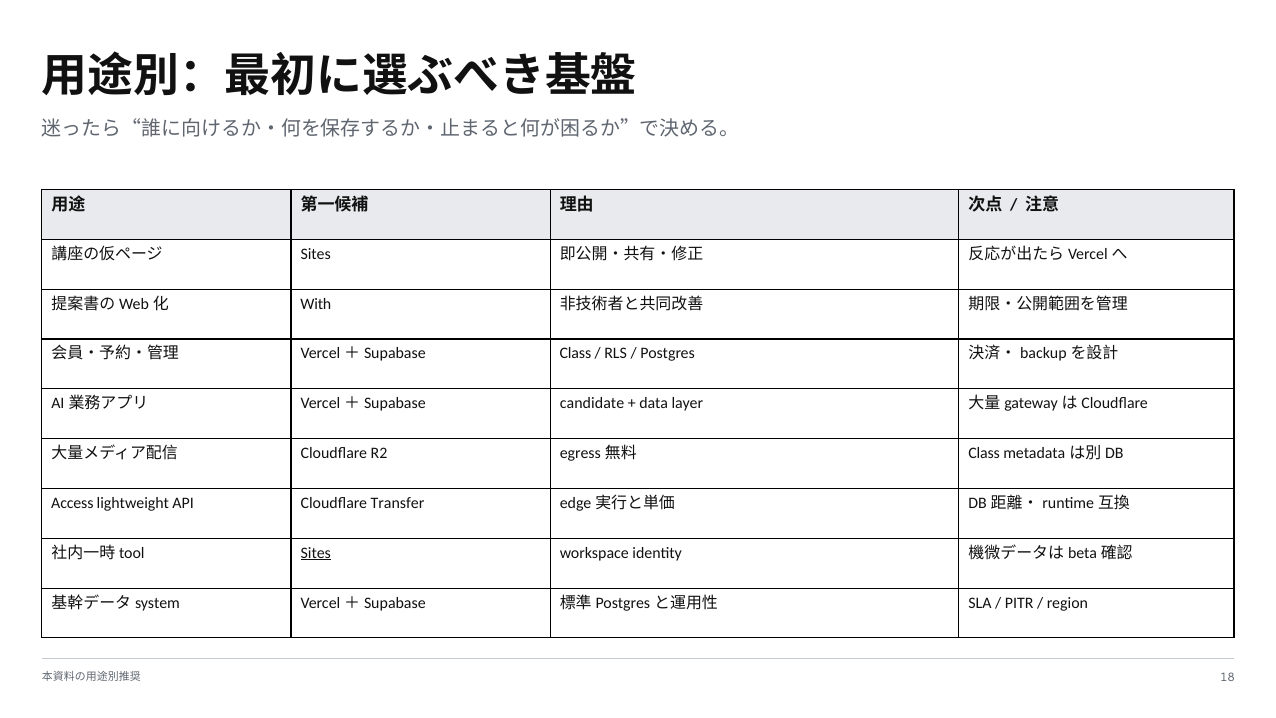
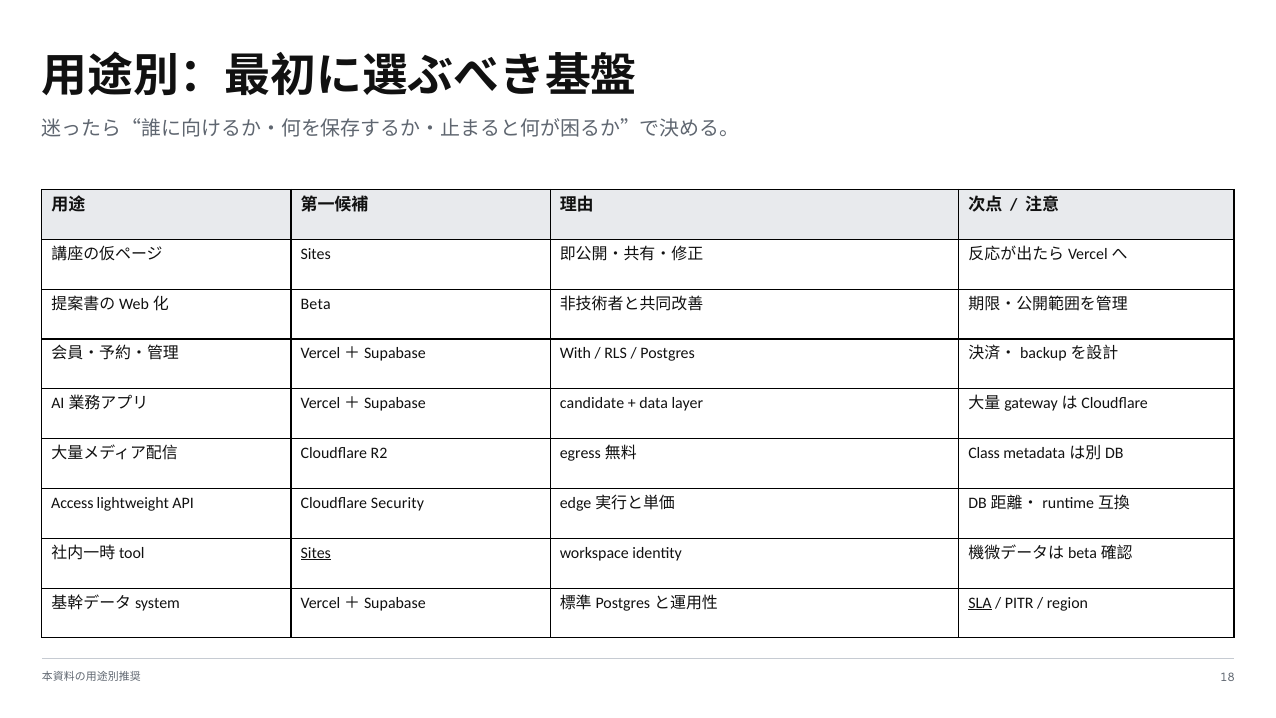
With: With -> Beta (316, 304)
Vercel＋Supabase Class: Class -> With (575, 353)
Transfer: Transfer -> Security (397, 503)
SLA underline: none -> present (980, 603)
